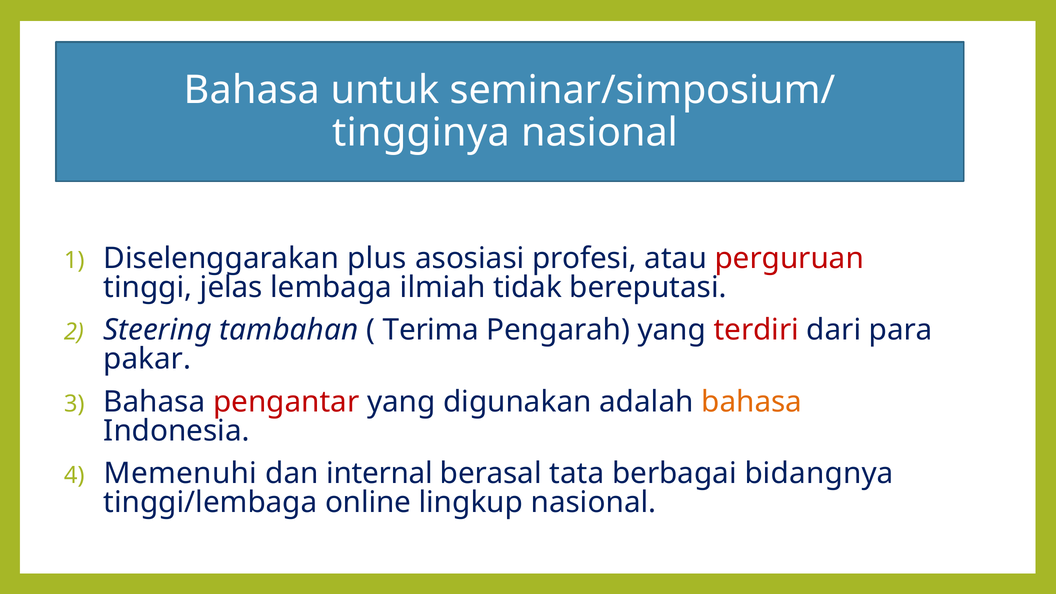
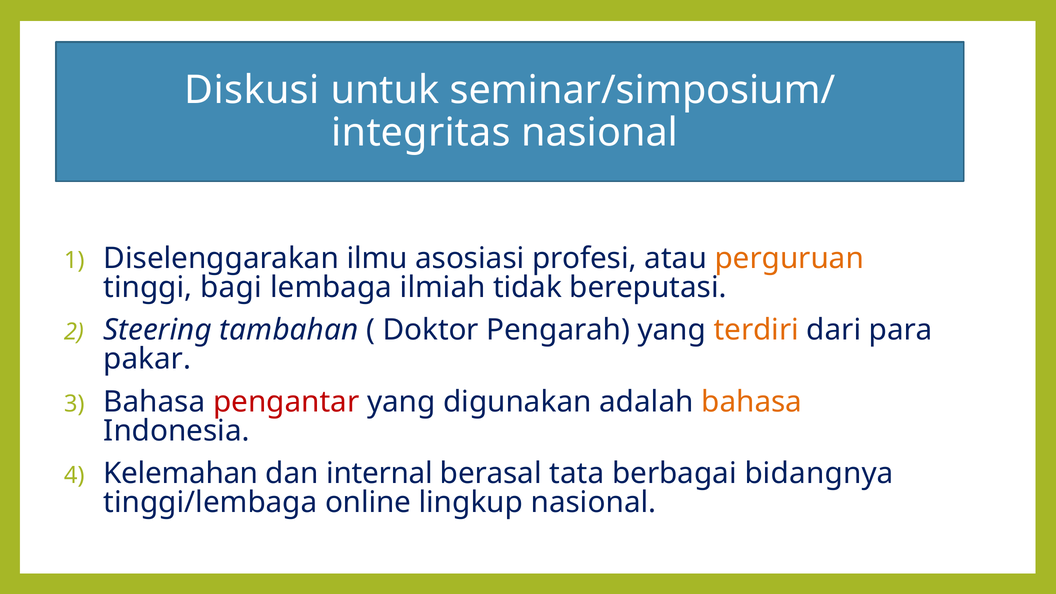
Bahasa: Bahasa -> Diskusi (252, 90)
tingginya: tingginya -> integritas (421, 133)
plus: plus -> ilmu (377, 259)
perguruan colour: red -> orange (789, 259)
jelas: jelas -> bagi (231, 287)
Terima: Terima -> Doktor (431, 330)
terdiri colour: red -> orange (756, 330)
Memenuhi: Memenuhi -> Kelemahan (181, 473)
